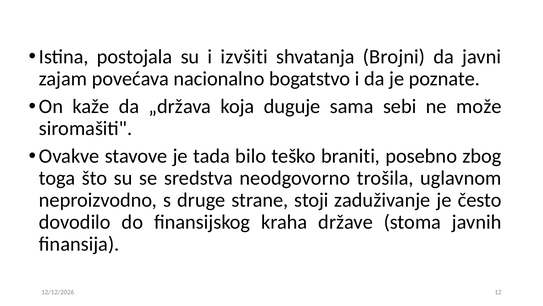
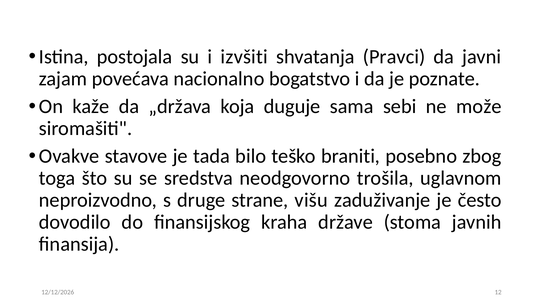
Brojni: Brojni -> Pravci (394, 56)
stoji: stoji -> višu (311, 200)
